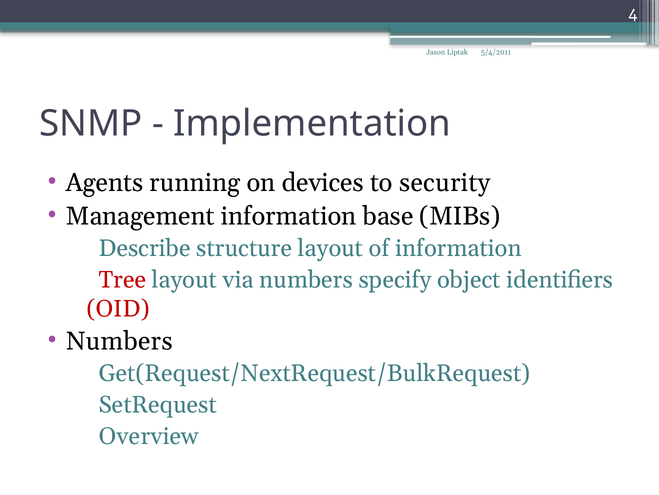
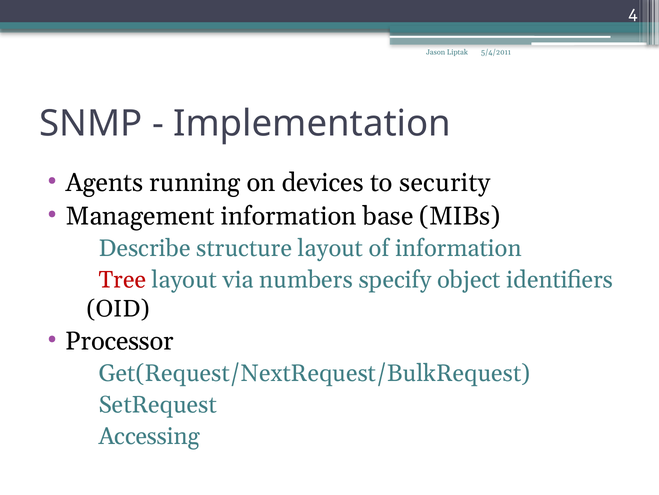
OID colour: red -> black (118, 308)
Numbers: Numbers -> Processor (120, 341)
Overview: Overview -> Accessing (149, 436)
